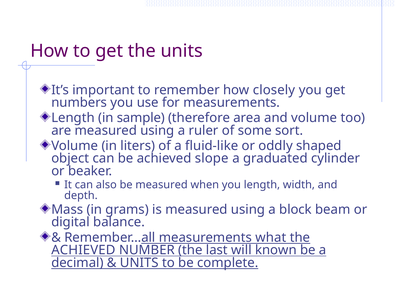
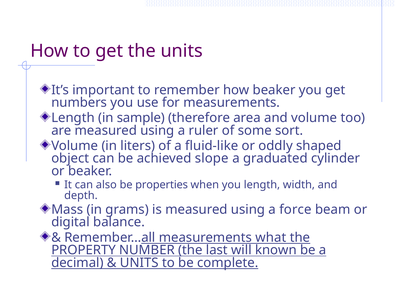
how closely: closely -> beaker (274, 90)
be measured: measured -> properties (162, 185)
block: block -> force (295, 210)
ACHIEVED: ACHIEVED -> PROPERTY (84, 250)
